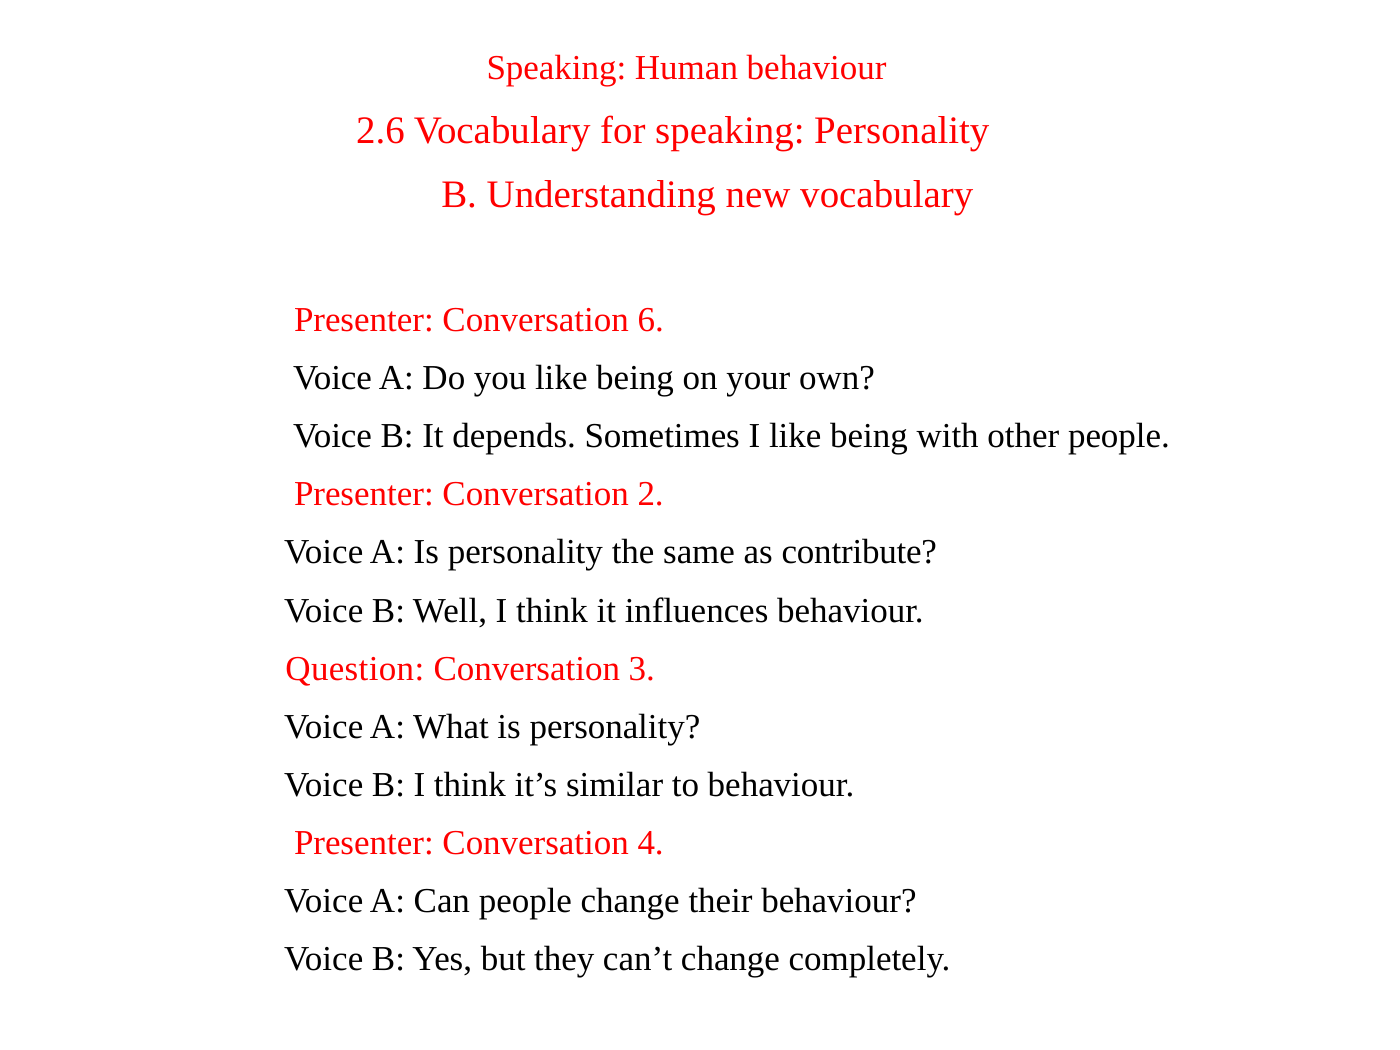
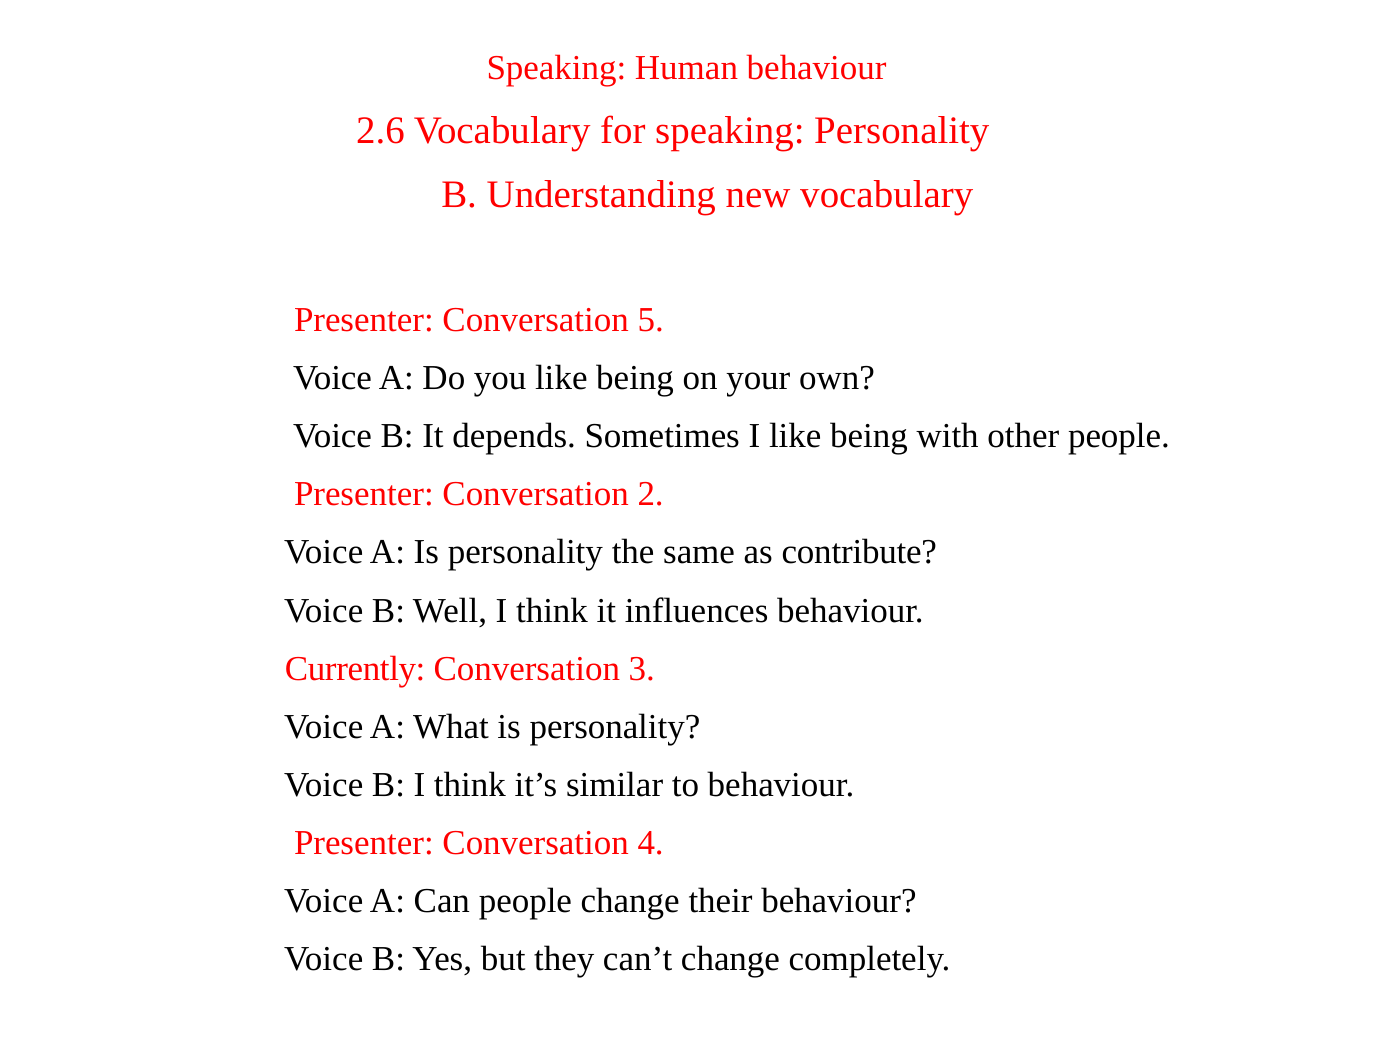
6: 6 -> 5 (651, 320)
Question: Question -> Currently (355, 669)
